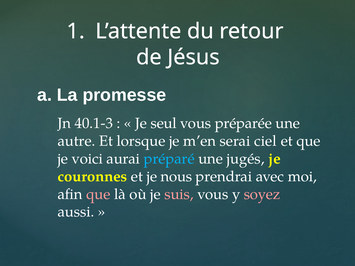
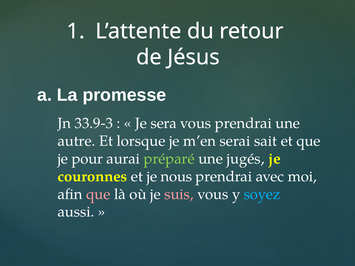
40.1-3: 40.1-3 -> 33.9-3 (94, 123)
seul: seul -> sera (164, 123)
vous préparée: préparée -> prendrai (243, 123)
ciel: ciel -> sait (265, 141)
voici: voici -> pour (87, 159)
préparé colour: light blue -> light green (169, 159)
soyez colour: pink -> light blue (262, 194)
